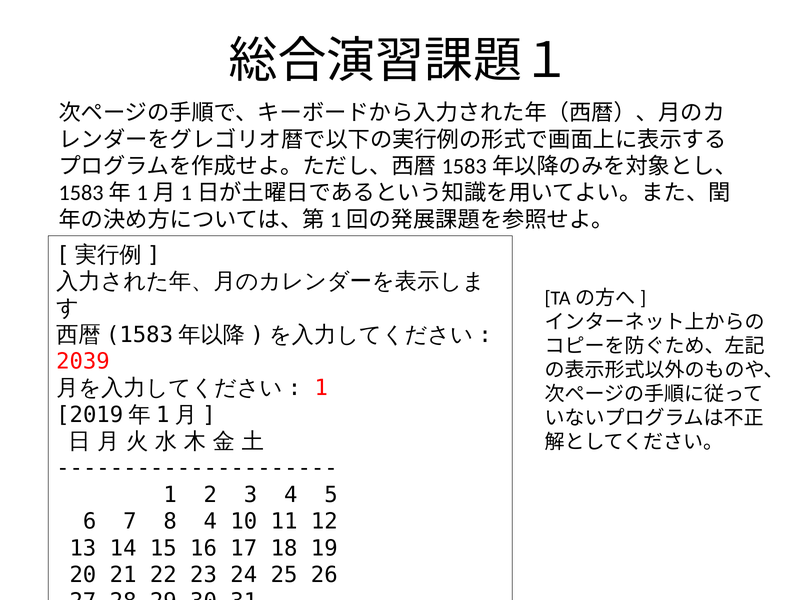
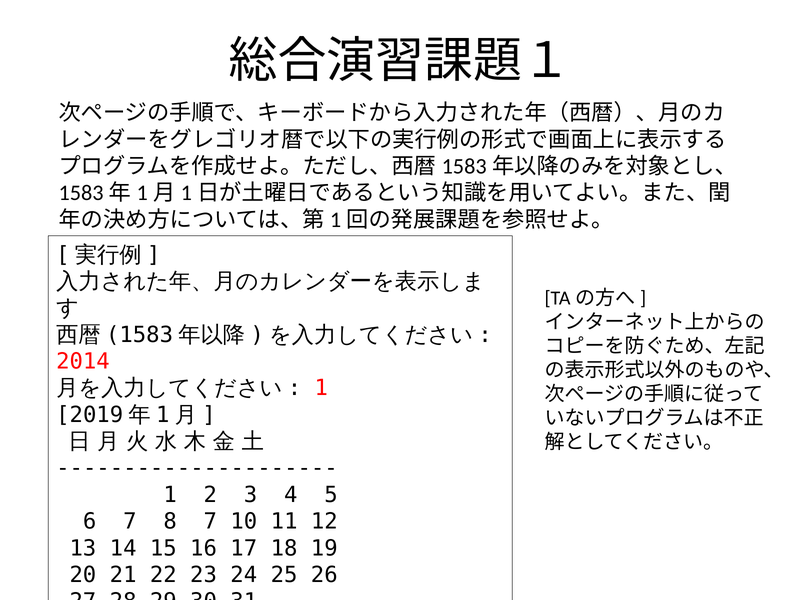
2039: 2039 -> 2014 (83, 361)
8 4: 4 -> 7 (210, 522)
